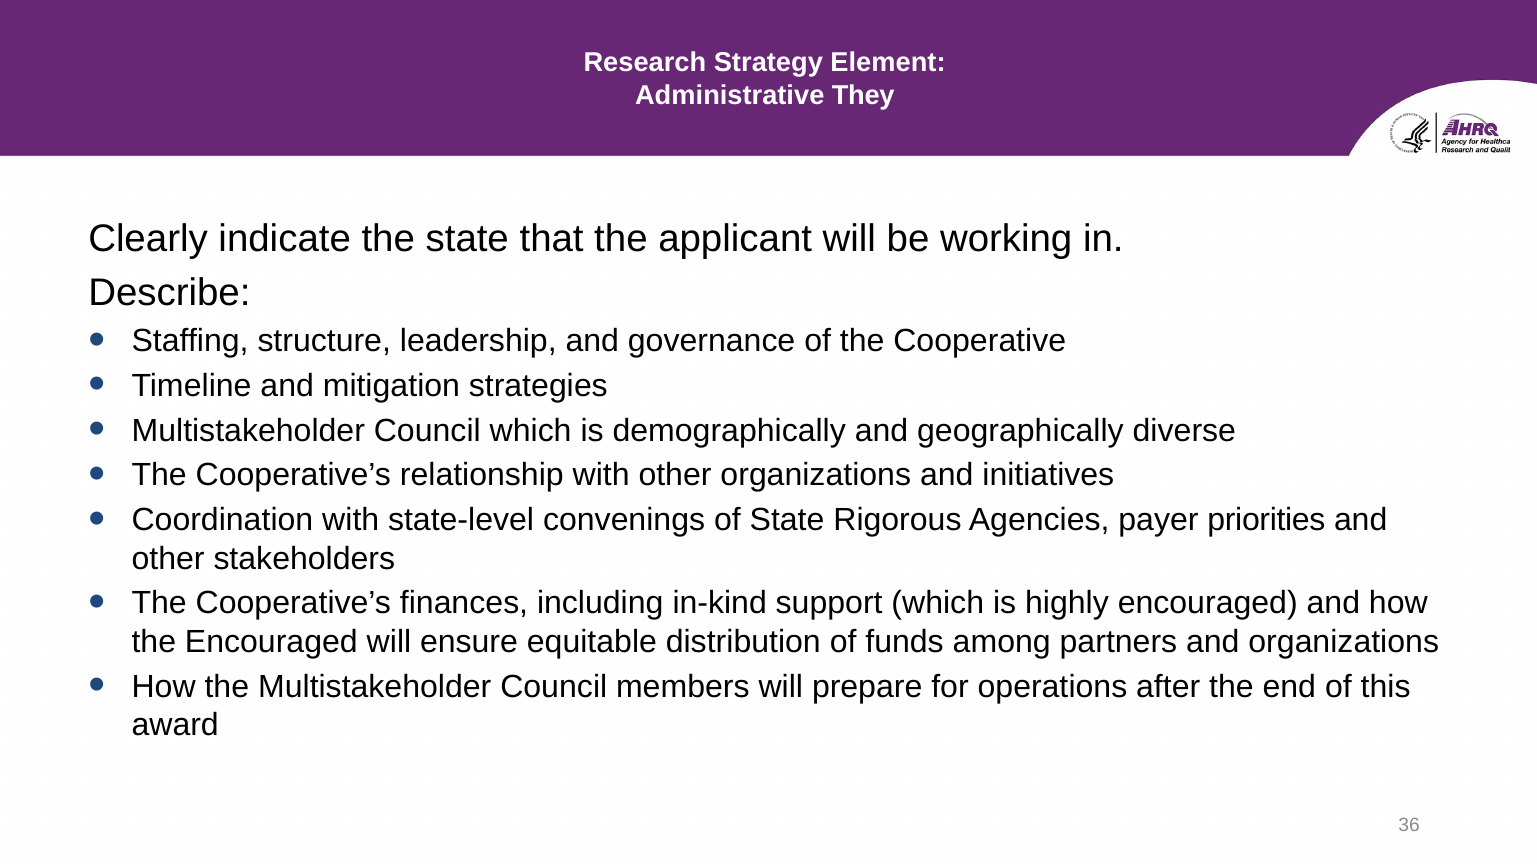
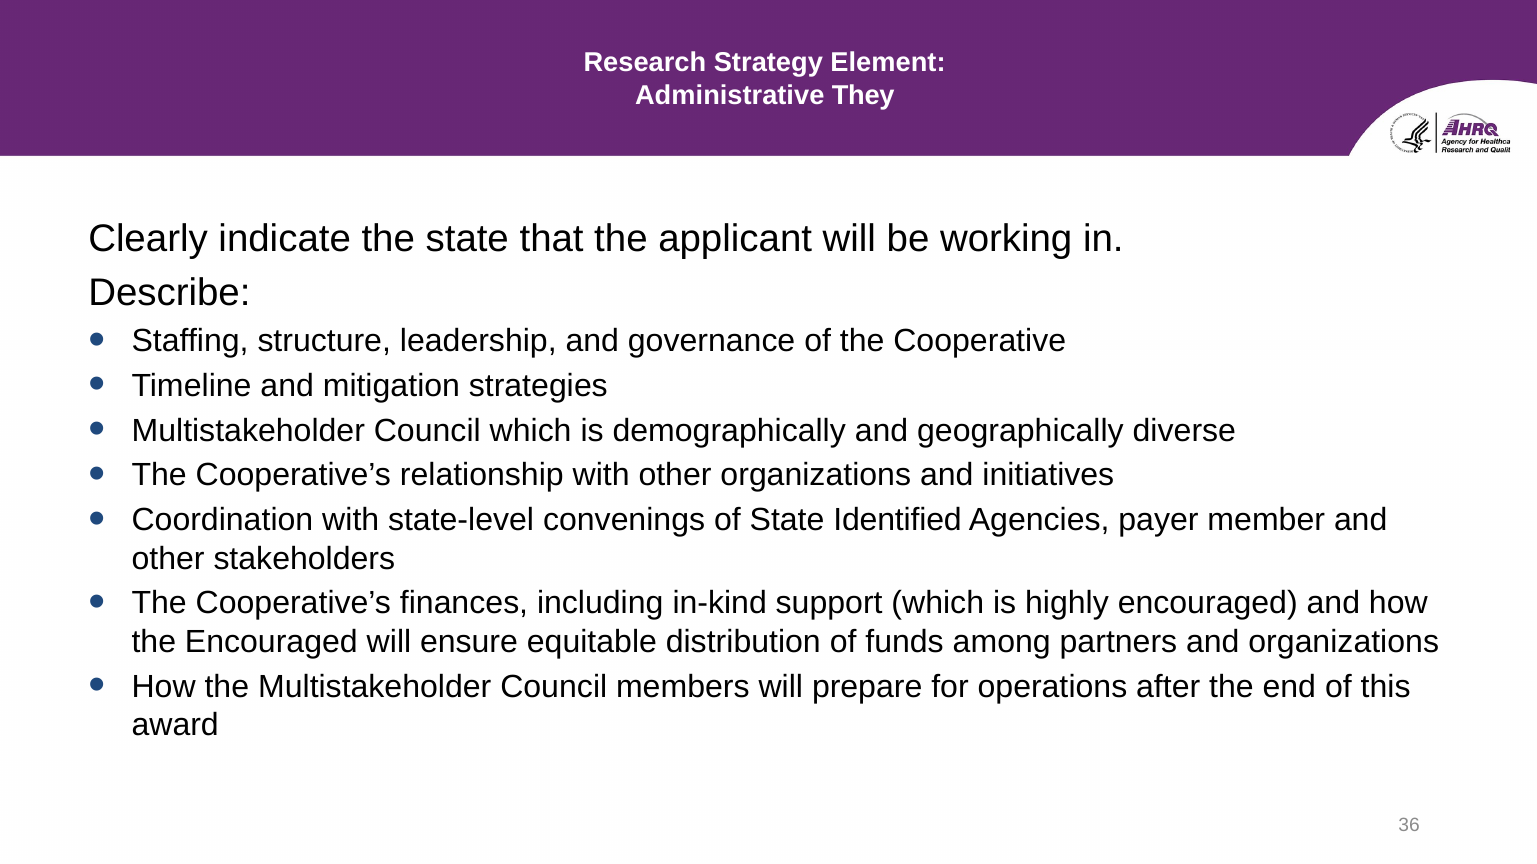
Rigorous: Rigorous -> Identified (898, 520)
priorities: priorities -> member (1266, 520)
